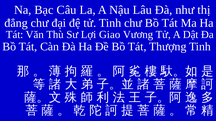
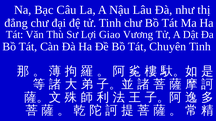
Thượng: Thượng -> Chuyên (168, 47)
